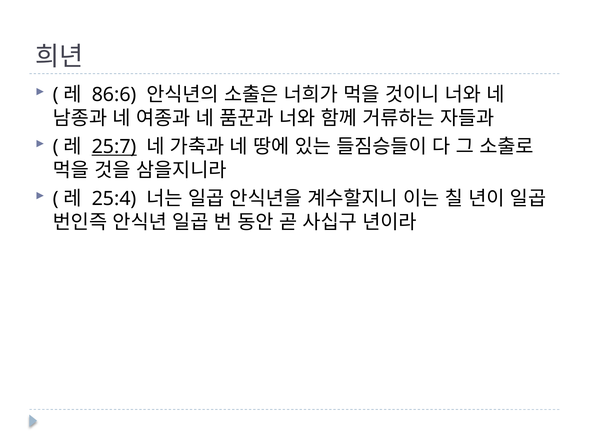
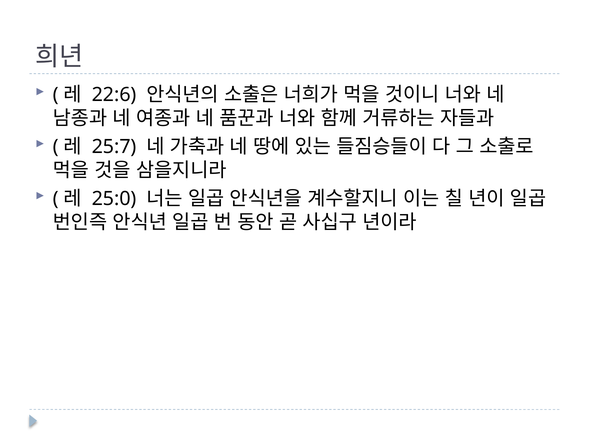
86:6: 86:6 -> 22:6 (114, 95)
25:7 underline: present -> none (114, 147)
25:4: 25:4 -> 25:0 (114, 199)
